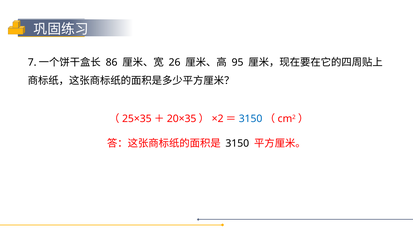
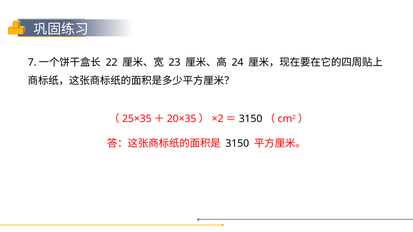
86: 86 -> 22 (112, 62)
26: 26 -> 23 (175, 62)
95: 95 -> 24 (238, 62)
3150 colour: blue -> black (251, 119)
